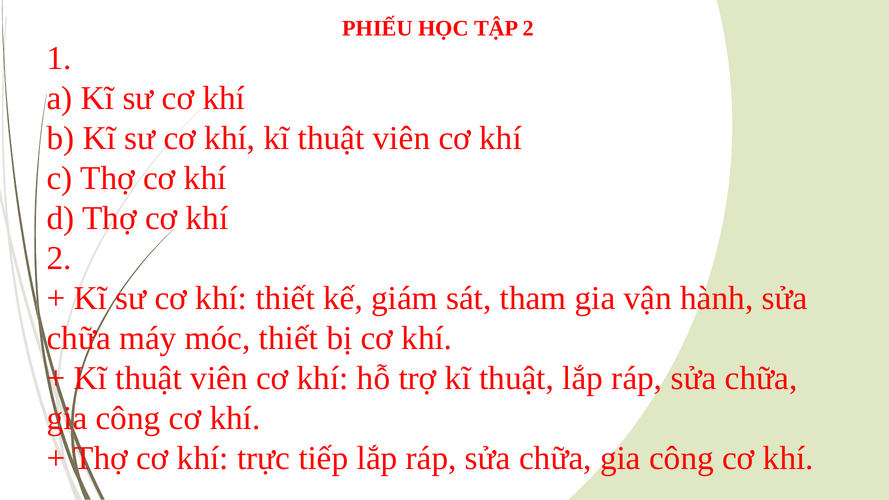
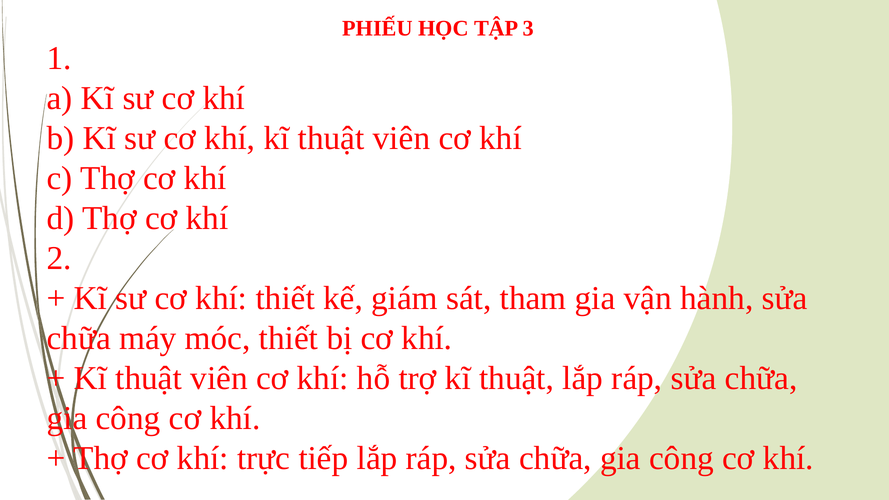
TẬP 2: 2 -> 3 (528, 28)
